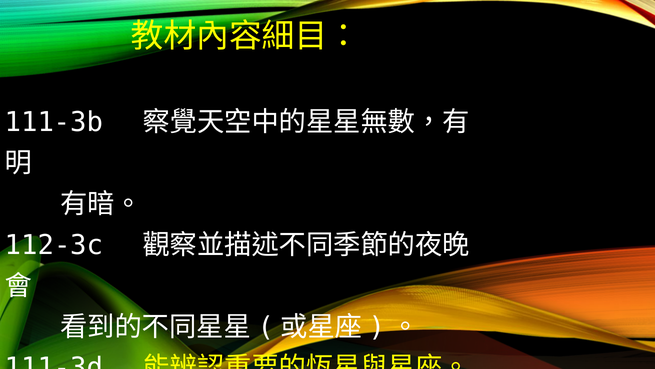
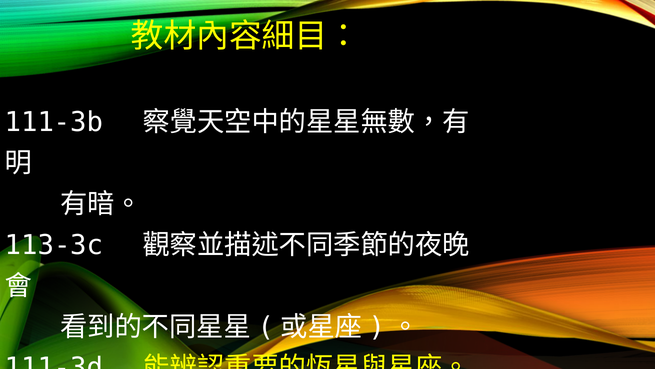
112-3c: 112-3c -> 113-3c (54, 245)
